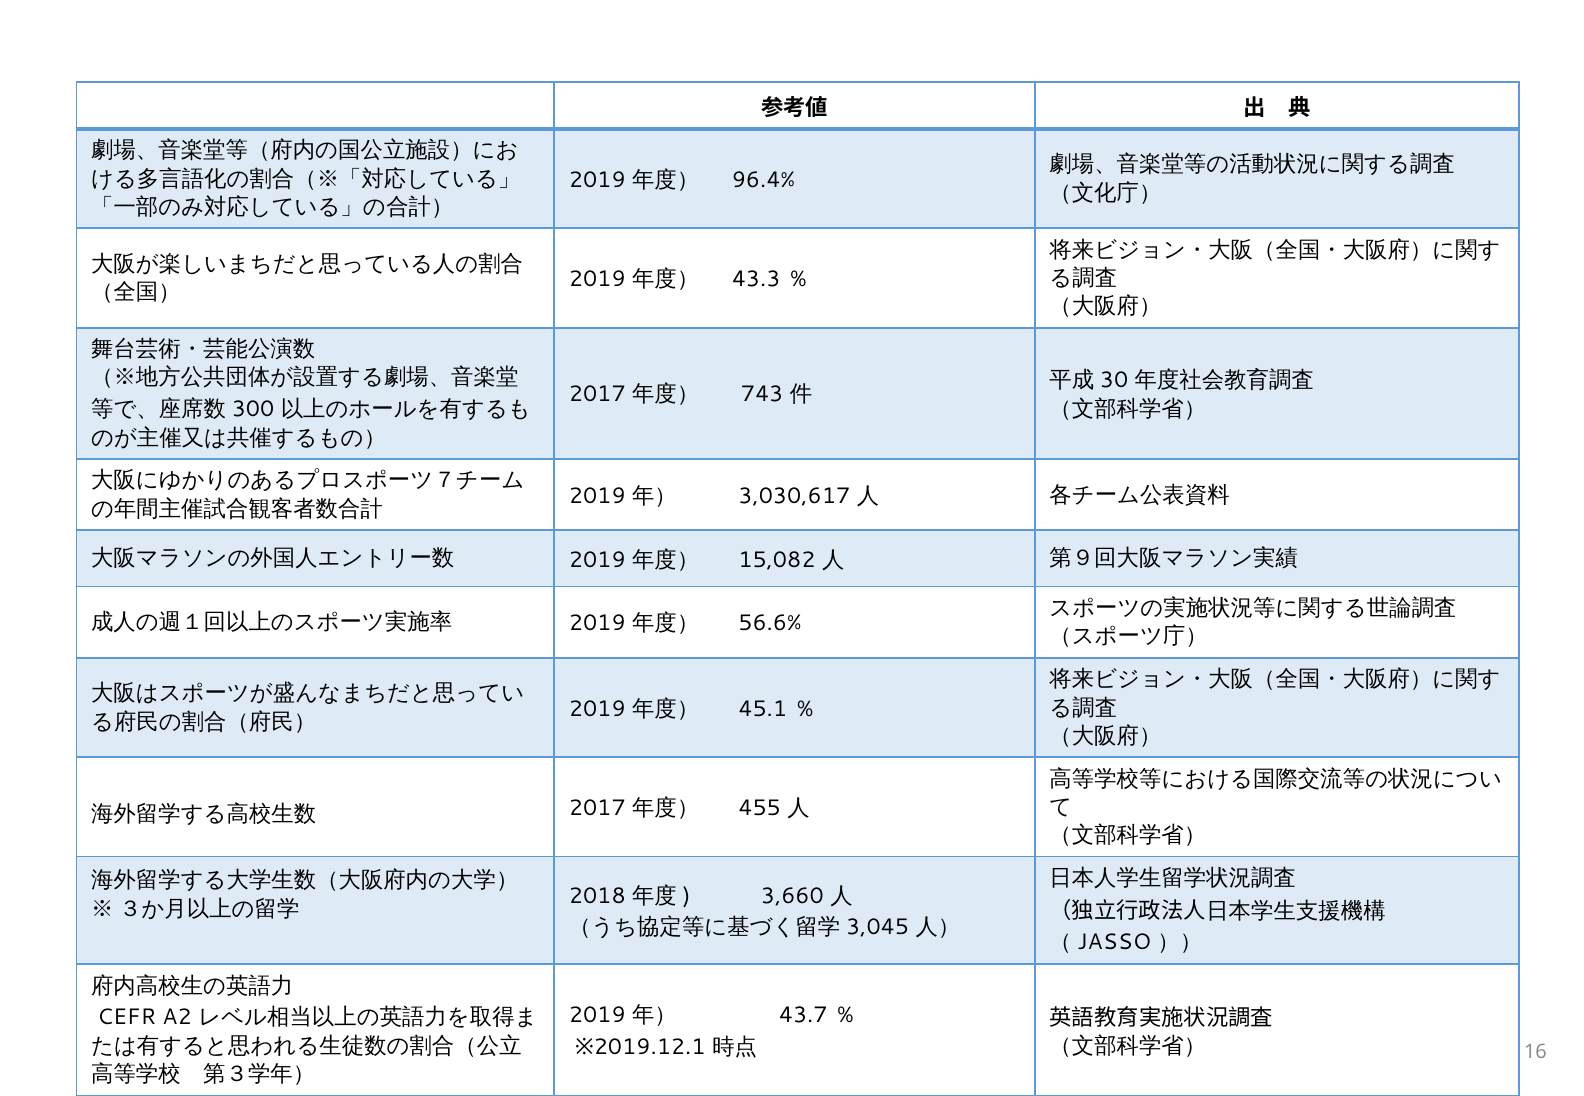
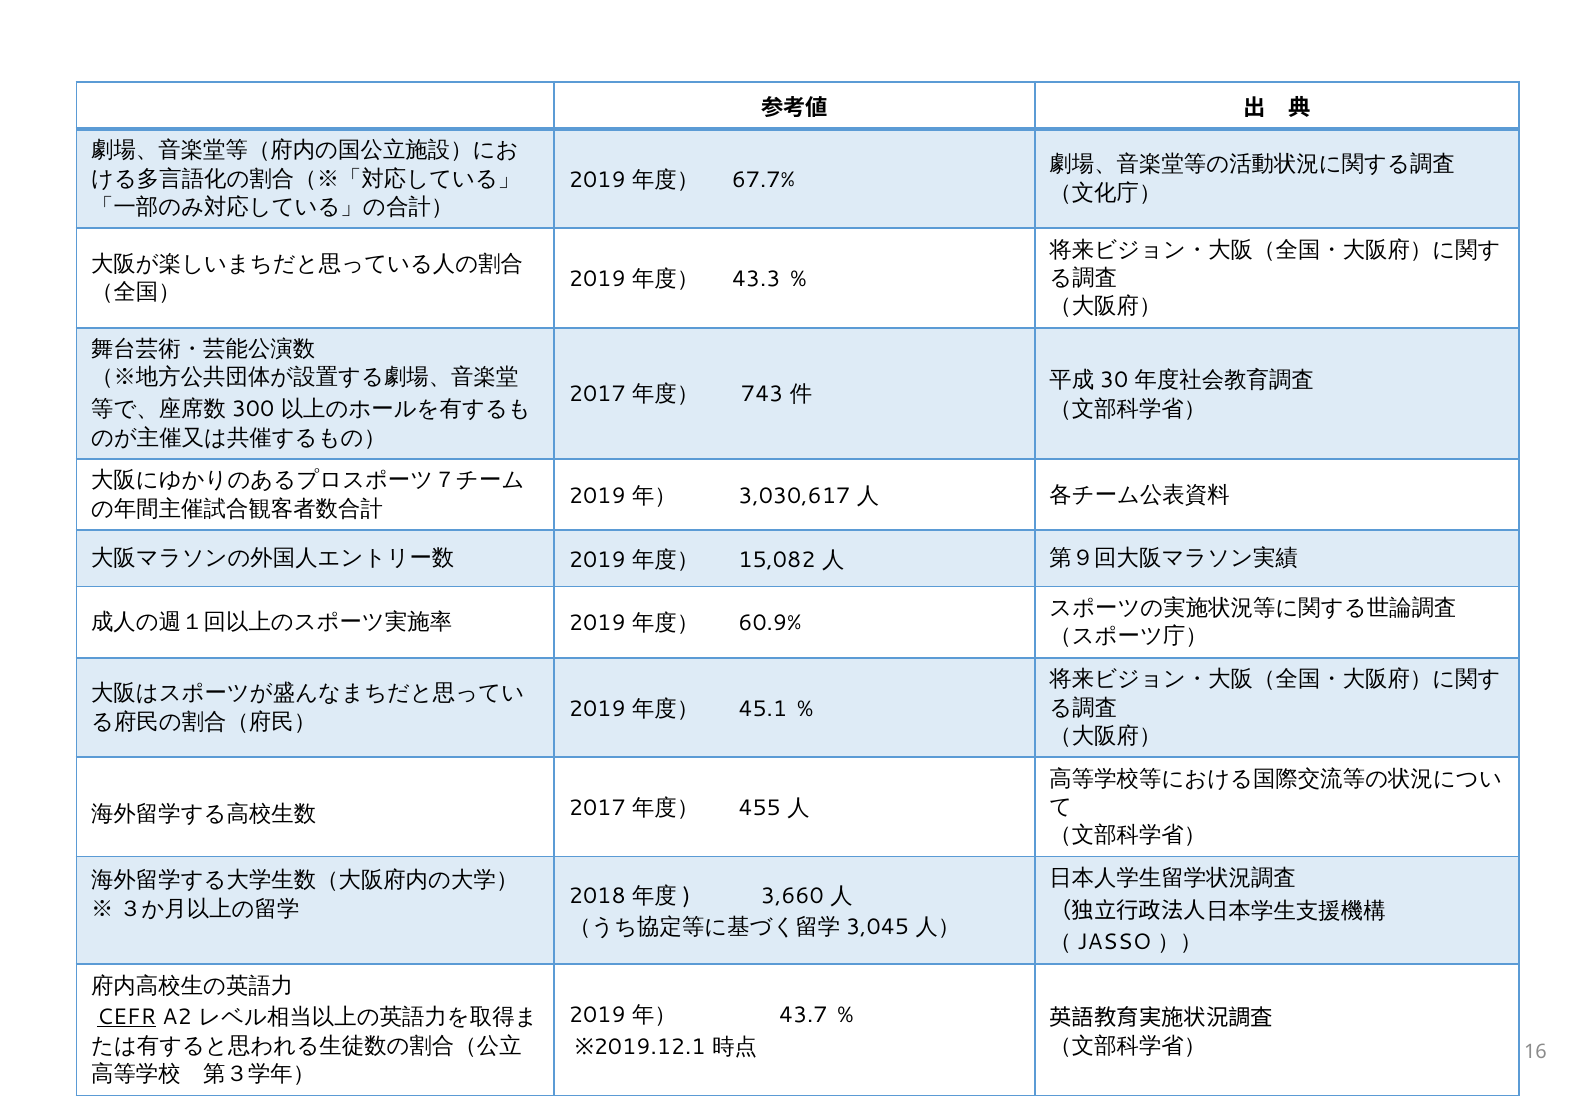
96.4%: 96.4% -> 67.7% (763, 180)
56.6%: 56.6% -> 60.9% (770, 624)
CEFR underline: none -> present (127, 1017)
